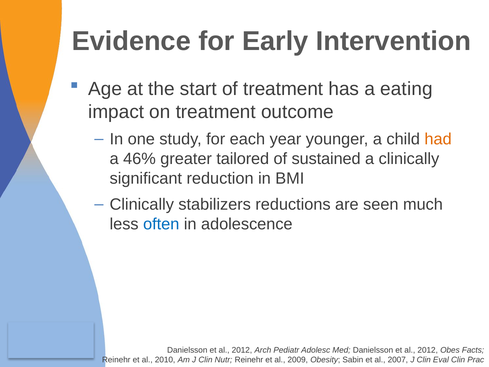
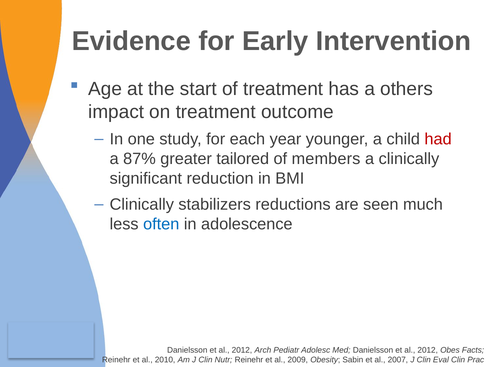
eating: eating -> others (407, 89)
had colour: orange -> red (438, 139)
46%: 46% -> 87% (139, 159)
sustained: sustained -> members (326, 159)
